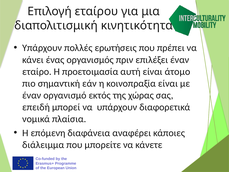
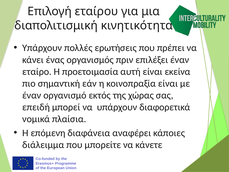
άτομο: άτομο -> εκείνα (178, 72)
